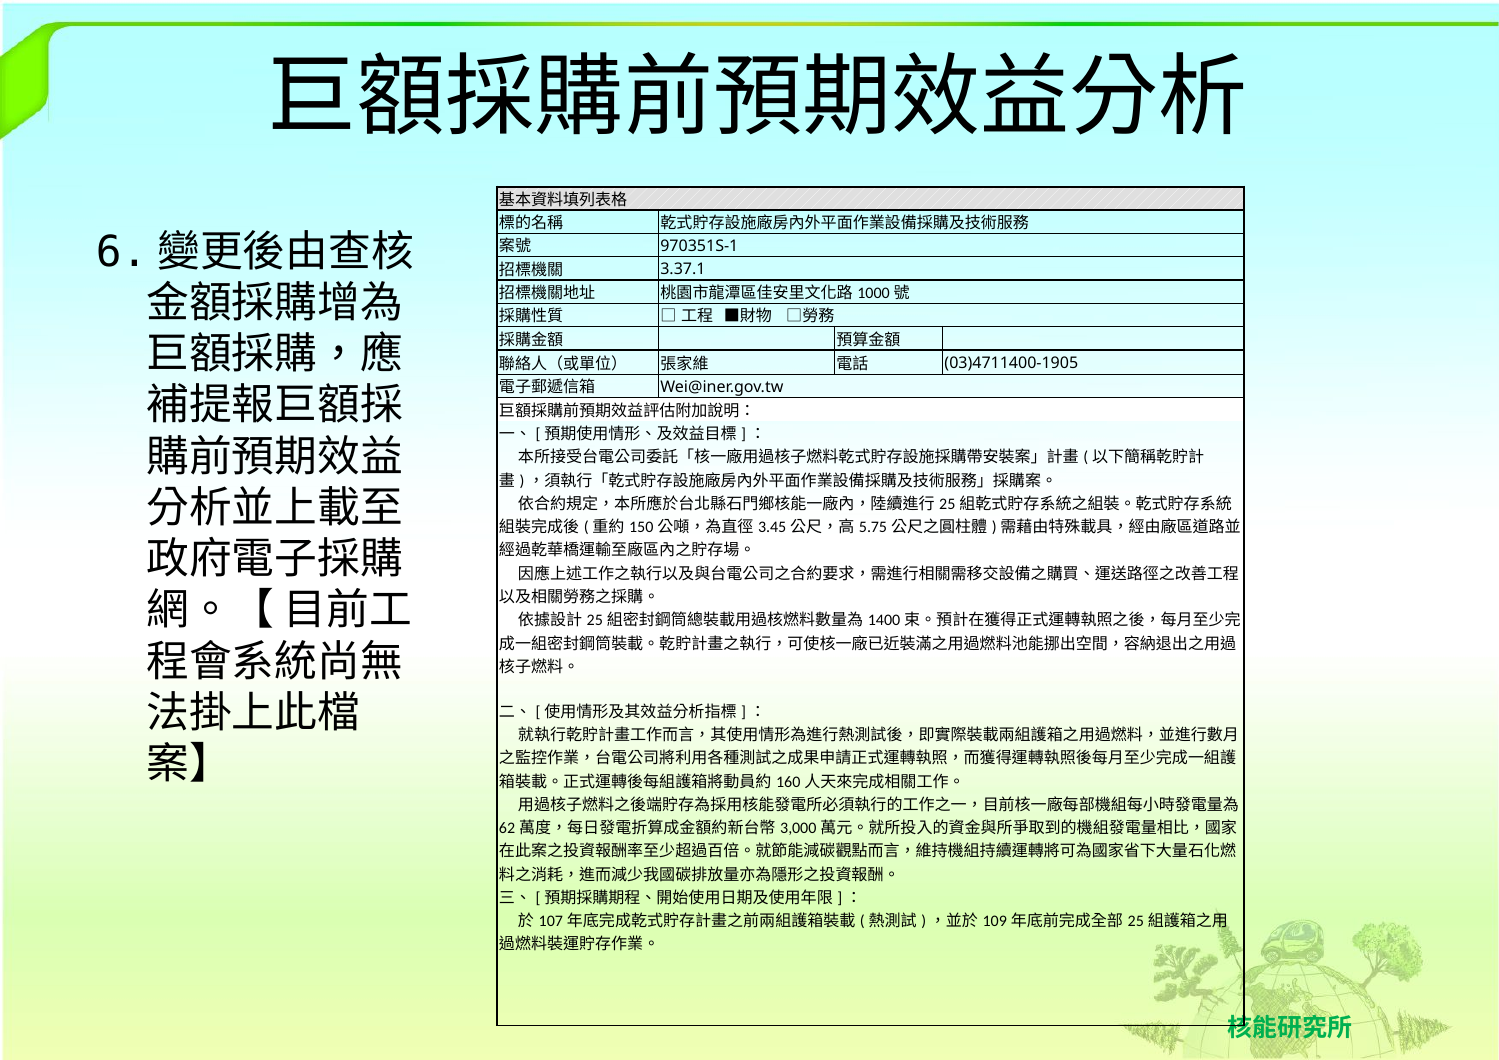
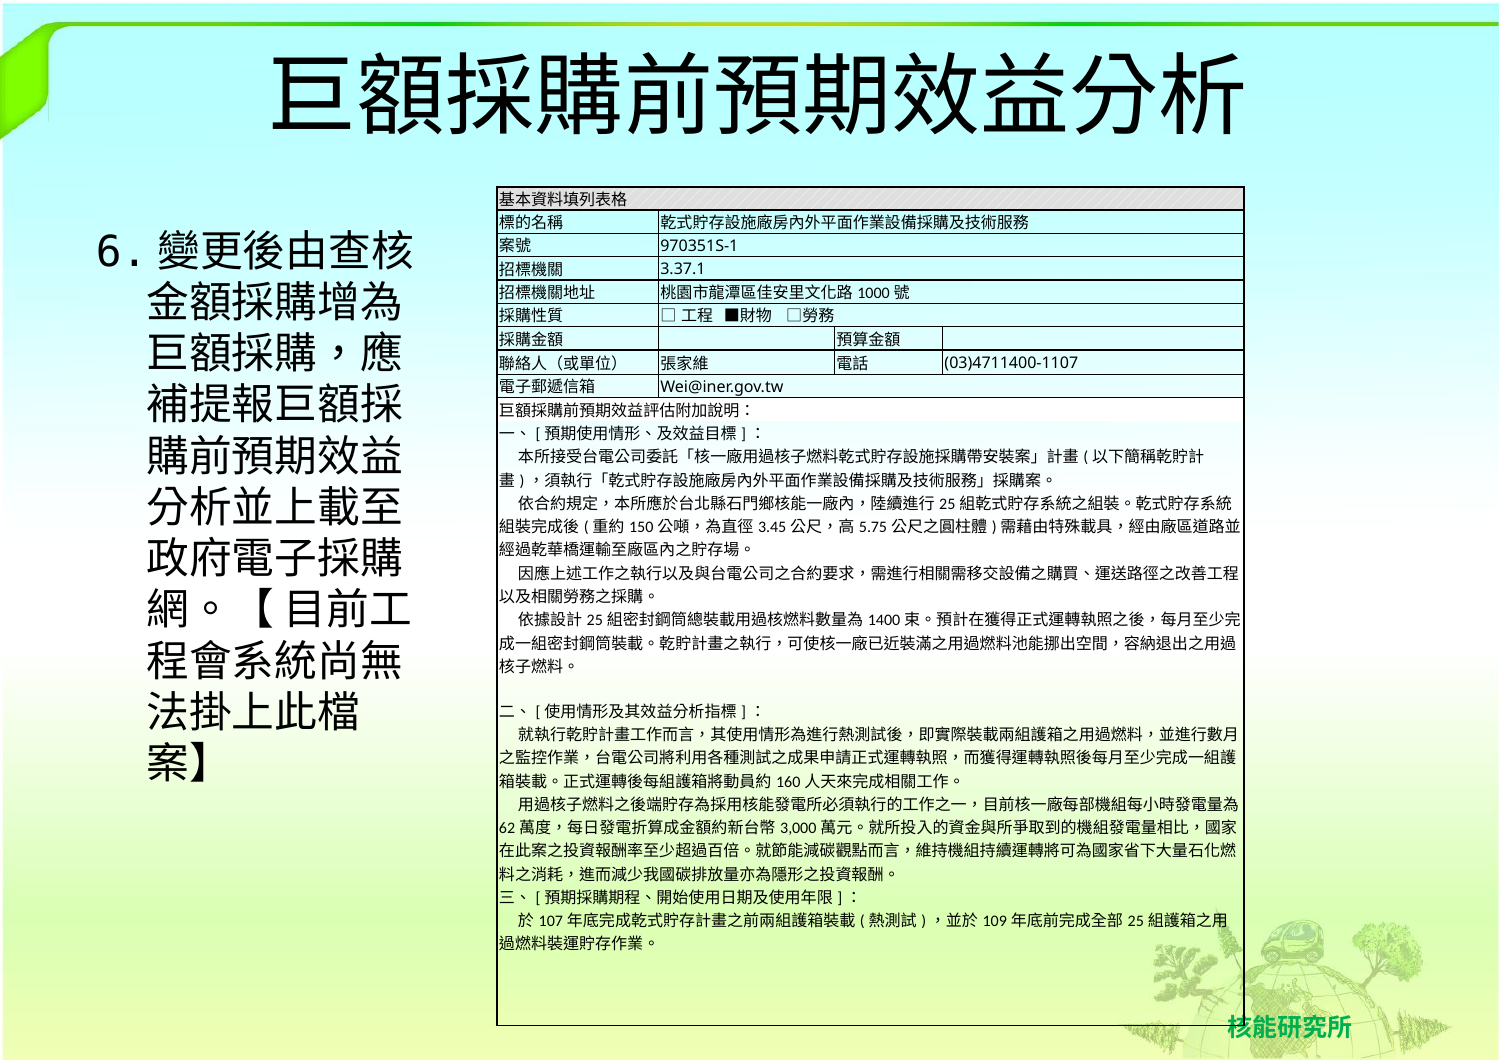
03)4711400-1905: 03)4711400-1905 -> 03)4711400-1107 (1011, 363)
